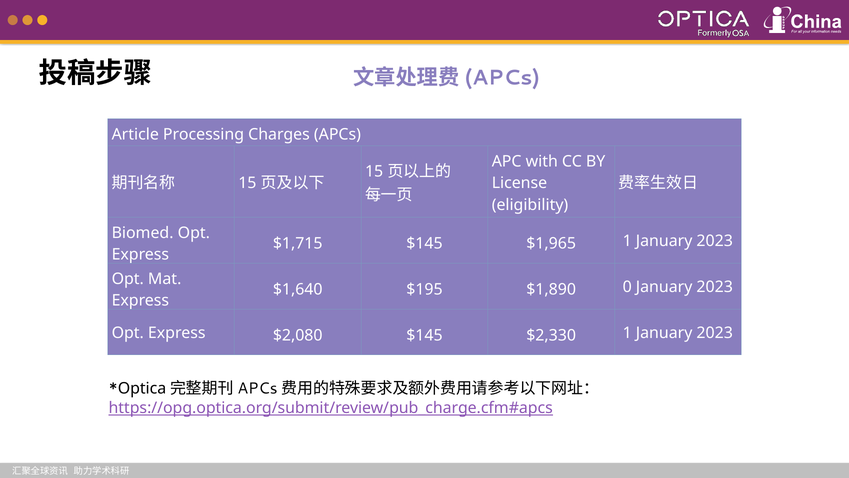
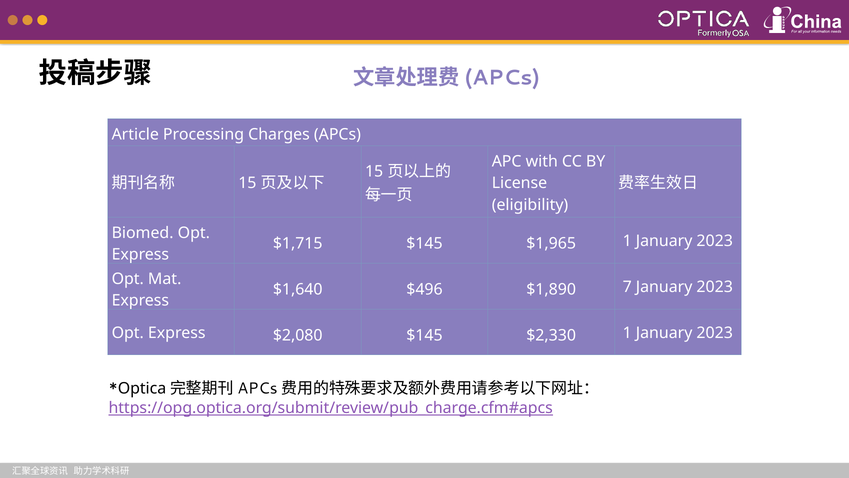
$195: $195 -> $496 (424, 289)
0: 0 -> 7 (627, 287)
